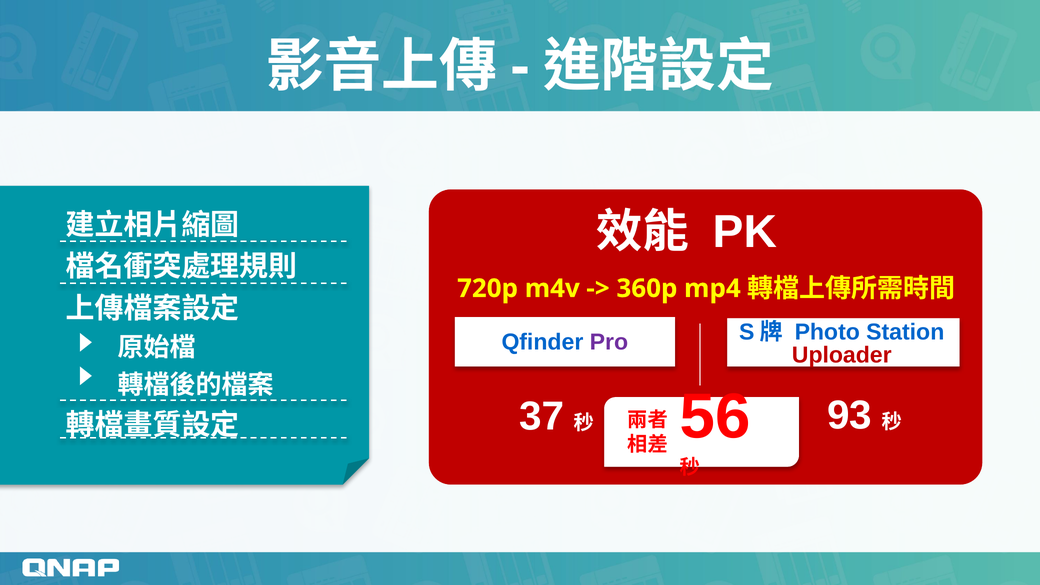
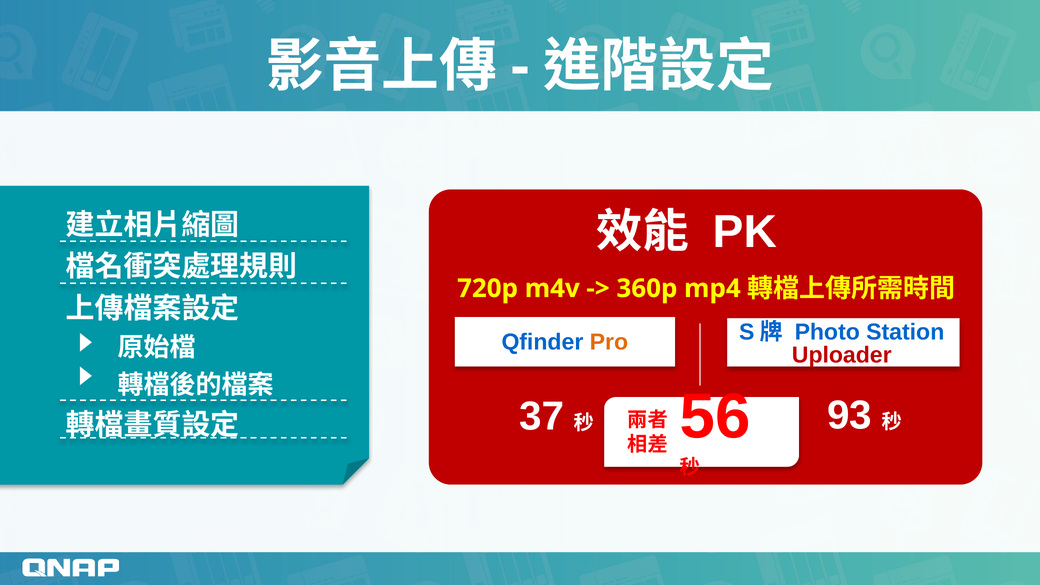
Pro colour: purple -> orange (609, 342)
